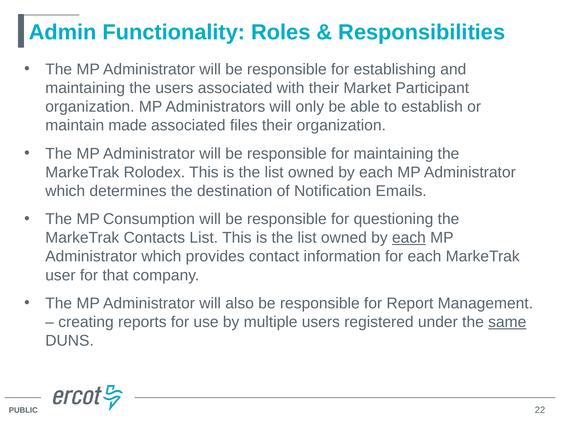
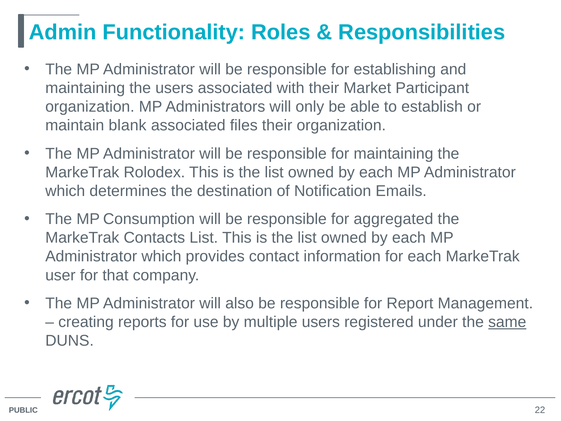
made: made -> blank (128, 125)
questioning: questioning -> aggregated (393, 219)
each underline: present -> none (409, 238)
